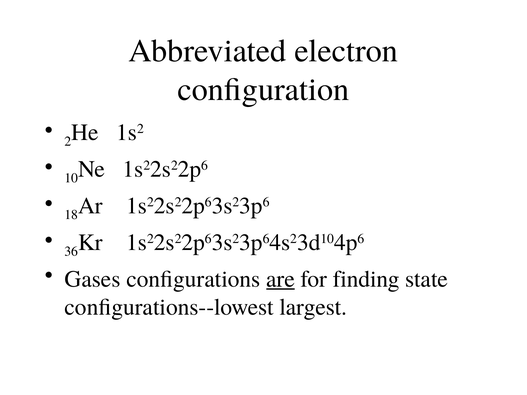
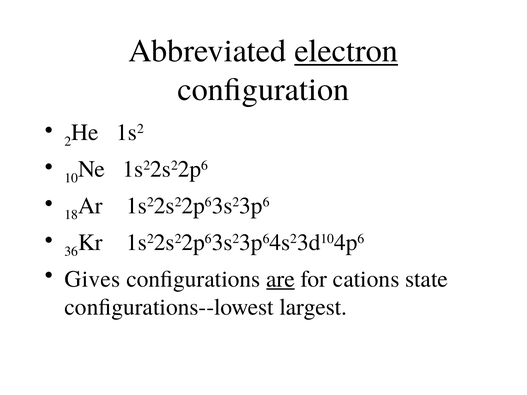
electron underline: none -> present (346, 51)
Gases: Gases -> Gives (92, 279)
finding: finding -> cations (366, 279)
